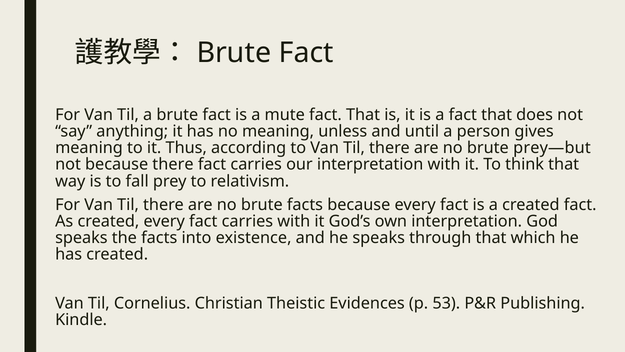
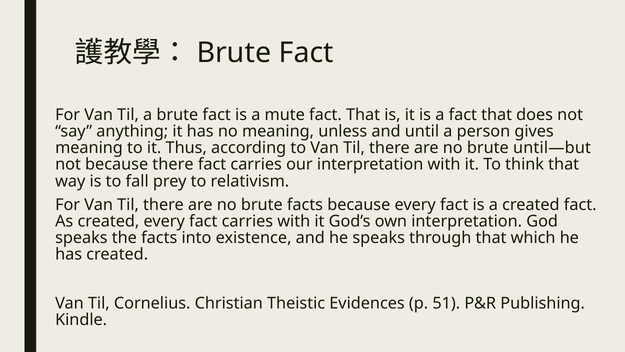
prey—but: prey—but -> until—but (552, 148)
53: 53 -> 51 (446, 303)
